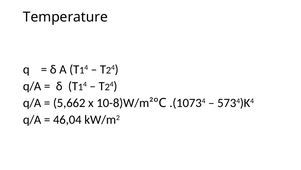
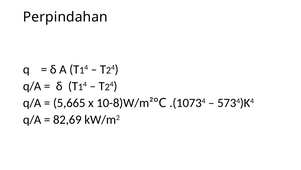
Temperature: Temperature -> Perpindahan (65, 17)
5,662: 5,662 -> 5,665 (69, 103)
46,04: 46,04 -> 82,69 (67, 119)
